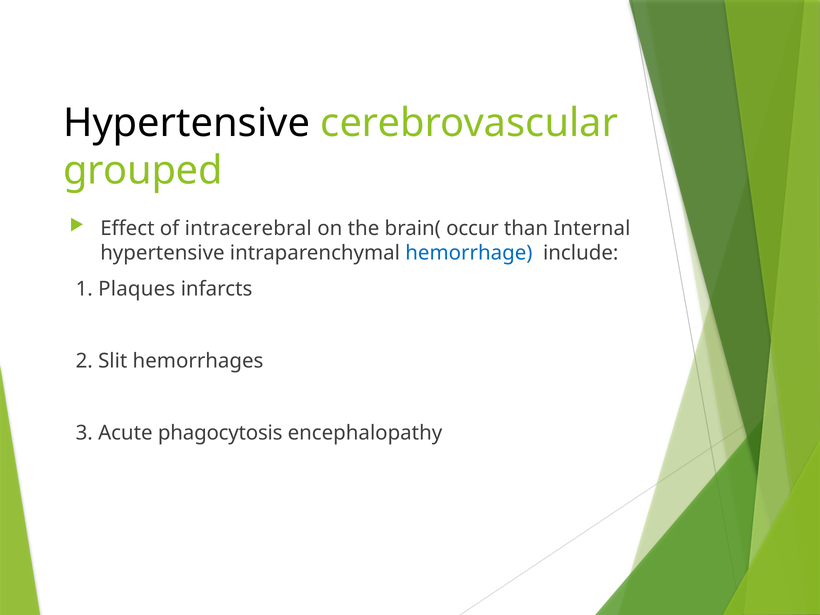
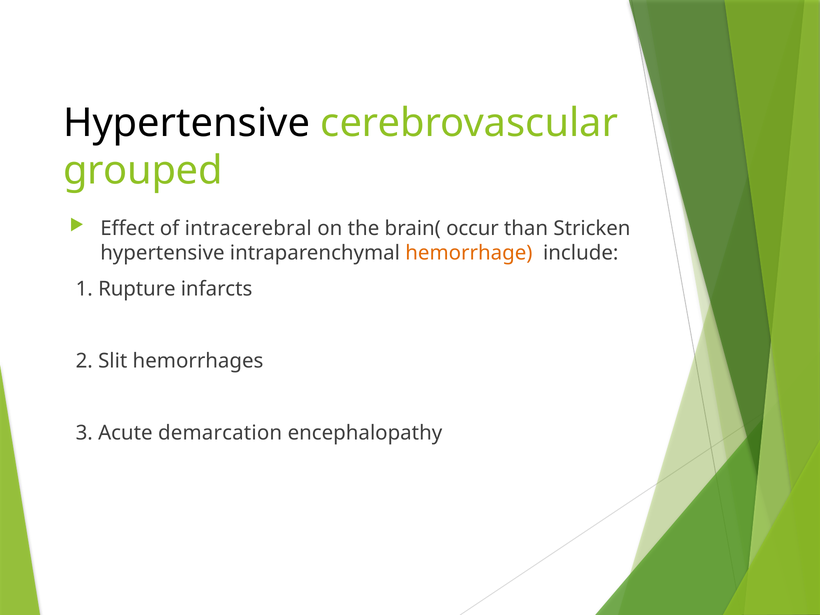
Internal: Internal -> Stricken (592, 228)
hemorrhage colour: blue -> orange (469, 253)
Plaques: Plaques -> Rupture (137, 289)
phagocytosis: phagocytosis -> demarcation (220, 433)
